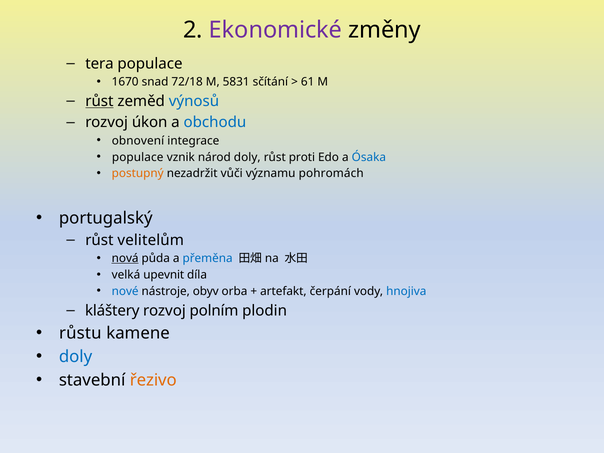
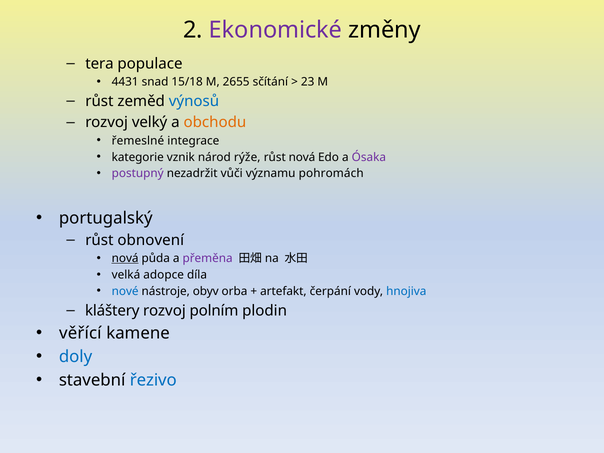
1670: 1670 -> 4431 (125, 82)
72/18: 72/18 -> 15/18 (187, 82)
5831: 5831 -> 2655 (236, 82)
61: 61 -> 23 (308, 82)
růst underline: present -> none (99, 101)
úkon: úkon -> velký (150, 122)
obchodu colour: blue -> orange (215, 122)
obnovení: obnovení -> řemeslné (138, 141)
populace: populace -> kategorie (138, 157)
národ doly: doly -> rýže (247, 157)
růst proti: proti -> nová (302, 157)
Ósaka colour: blue -> purple (369, 157)
postupný colour: orange -> purple (138, 174)
velitelům: velitelům -> obnovení (151, 240)
přeměna colour: blue -> purple (208, 258)
upevnit: upevnit -> adopce (164, 275)
růstu: růstu -> věřící (80, 333)
řezivo colour: orange -> blue (153, 380)
